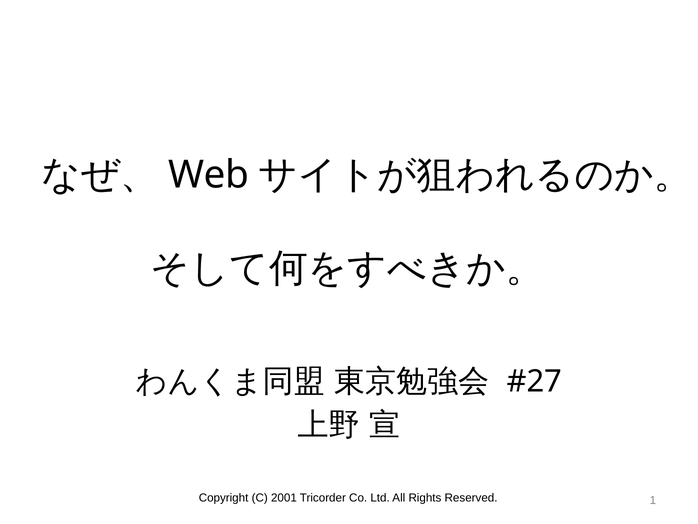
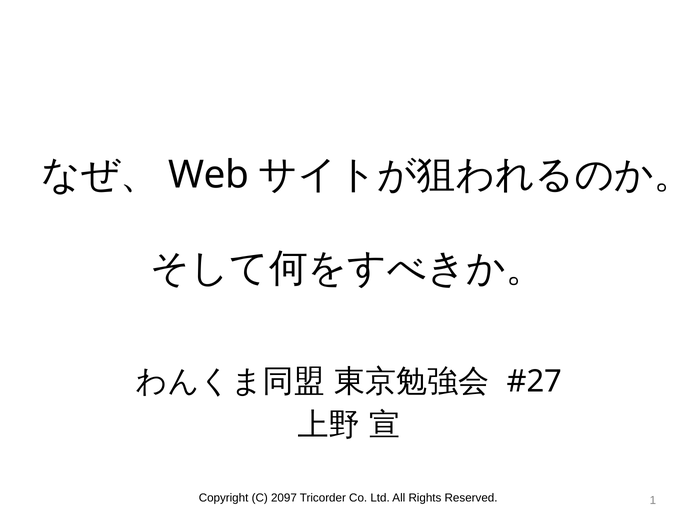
2001: 2001 -> 2097 (284, 497)
